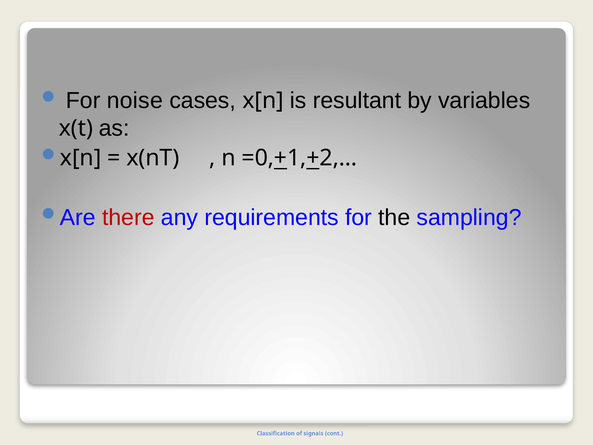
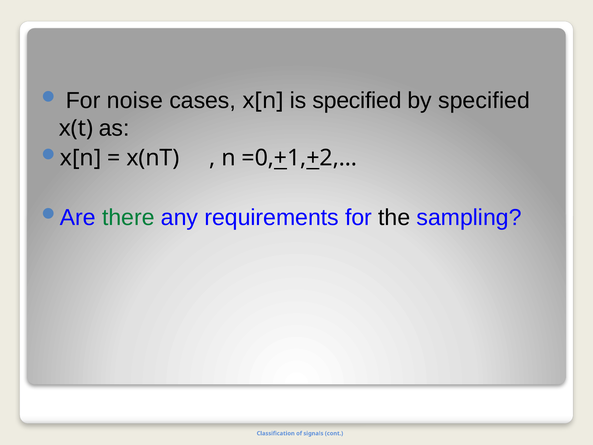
is resultant: resultant -> specified (357, 100)
by variables: variables -> specified (484, 100)
there colour: red -> green (128, 217)
